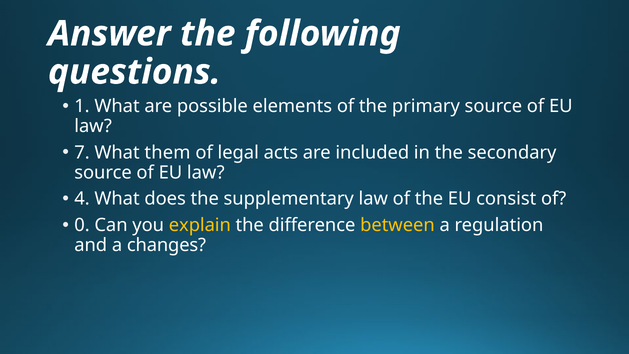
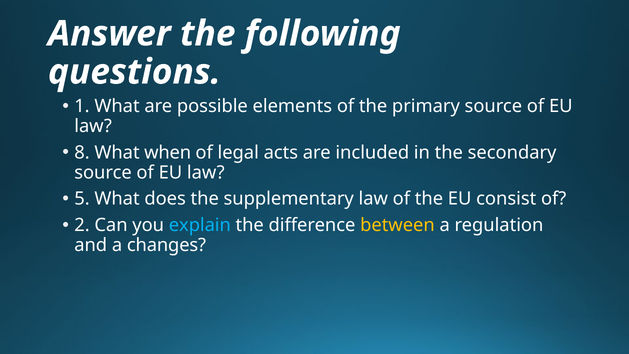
7: 7 -> 8 (82, 153)
them: them -> when (168, 153)
4: 4 -> 5 (82, 199)
0: 0 -> 2 (82, 225)
explain colour: yellow -> light blue (200, 225)
